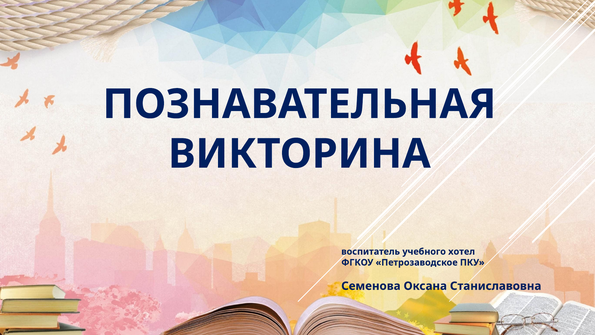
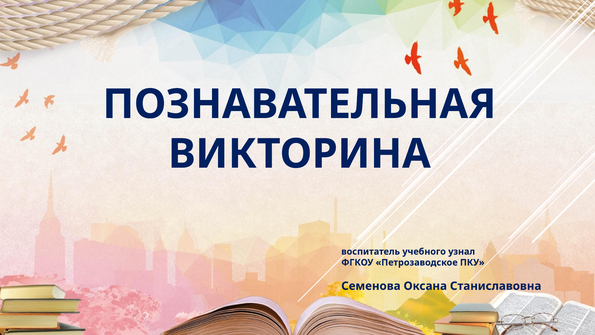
хотел: хотел -> узнал (462, 251)
